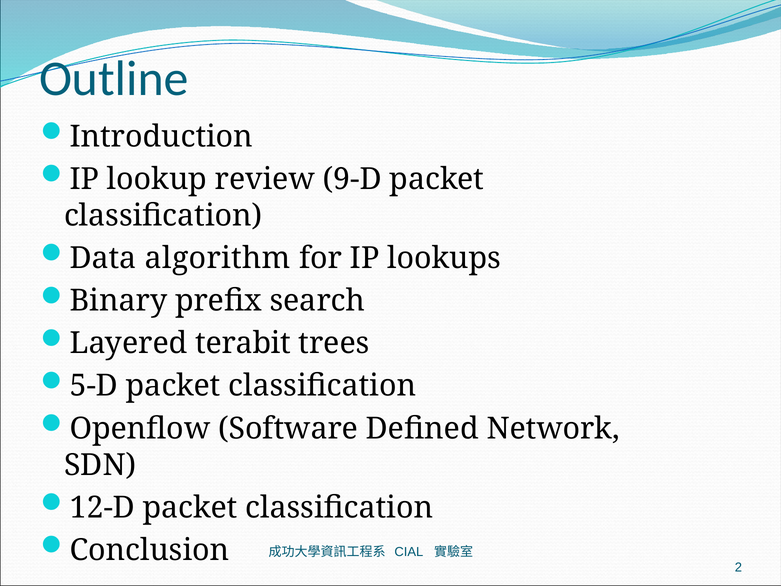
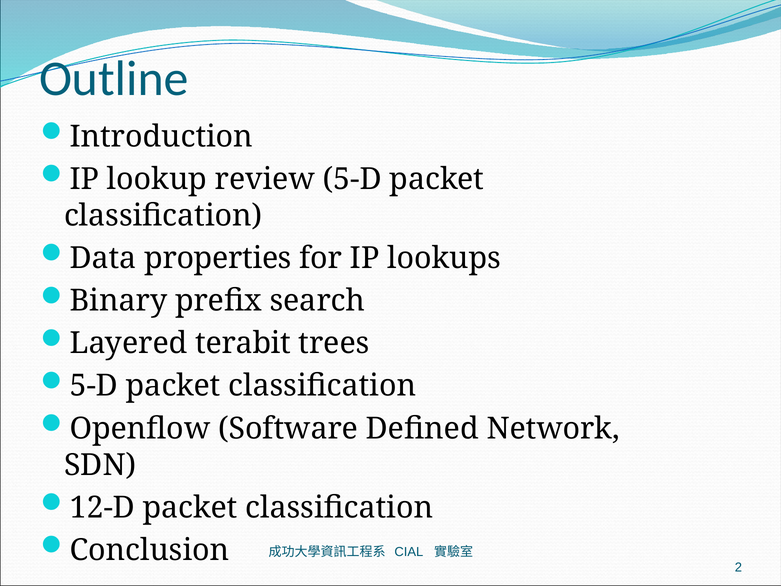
review 9-D: 9-D -> 5-D (352, 179)
algorithm: algorithm -> properties (218, 258)
